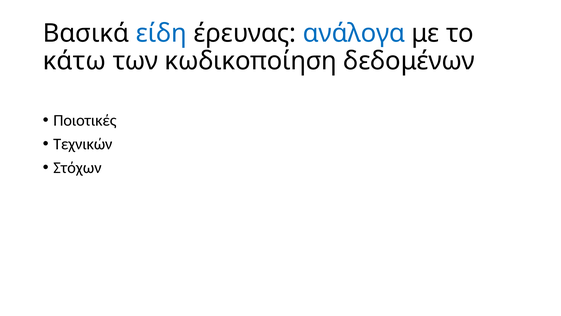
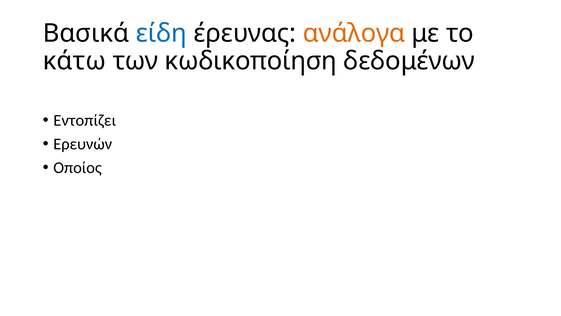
ανάλογα colour: blue -> orange (354, 33)
Ποιοτικές: Ποιοτικές -> Εντοπίζει (85, 120)
Τεχνικών: Τεχνικών -> Ερευνών (83, 144)
Στόχων: Στόχων -> Οποίος (77, 167)
